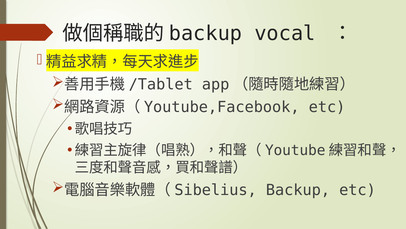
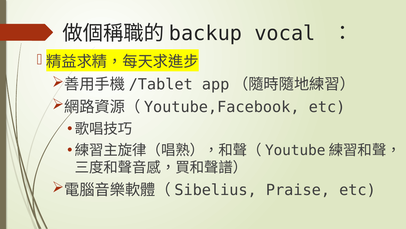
Backup: Backup -> Praise (298, 189)
